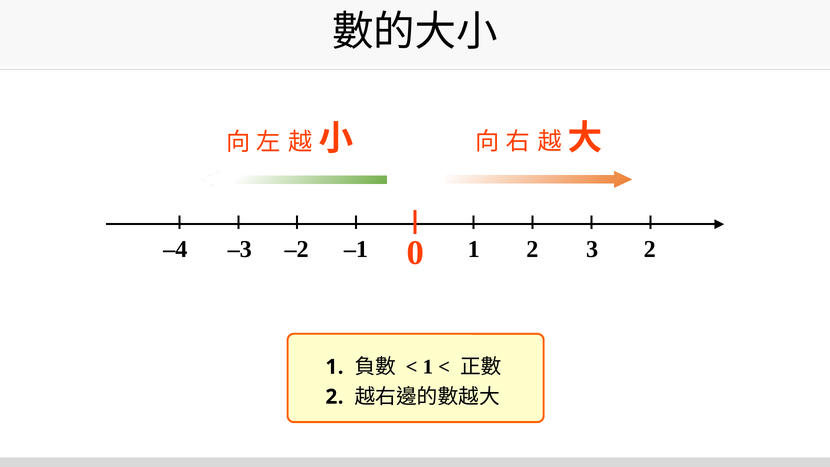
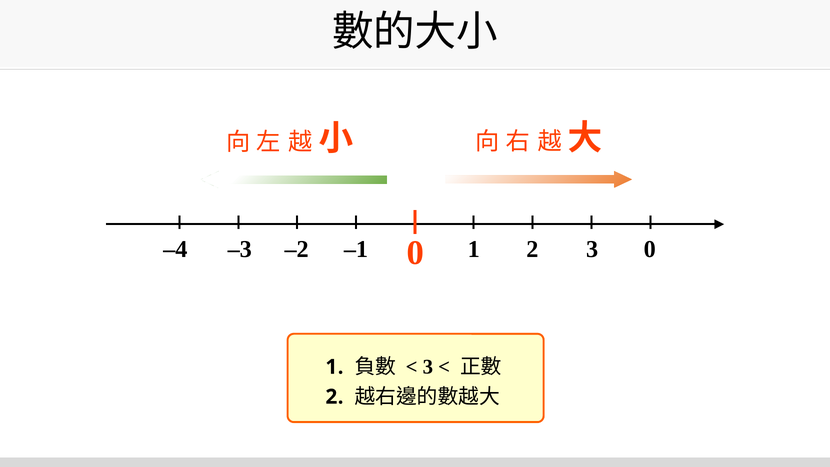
2: 2 -> 0 (650, 249)
1: 1 -> 3 (428, 367)
